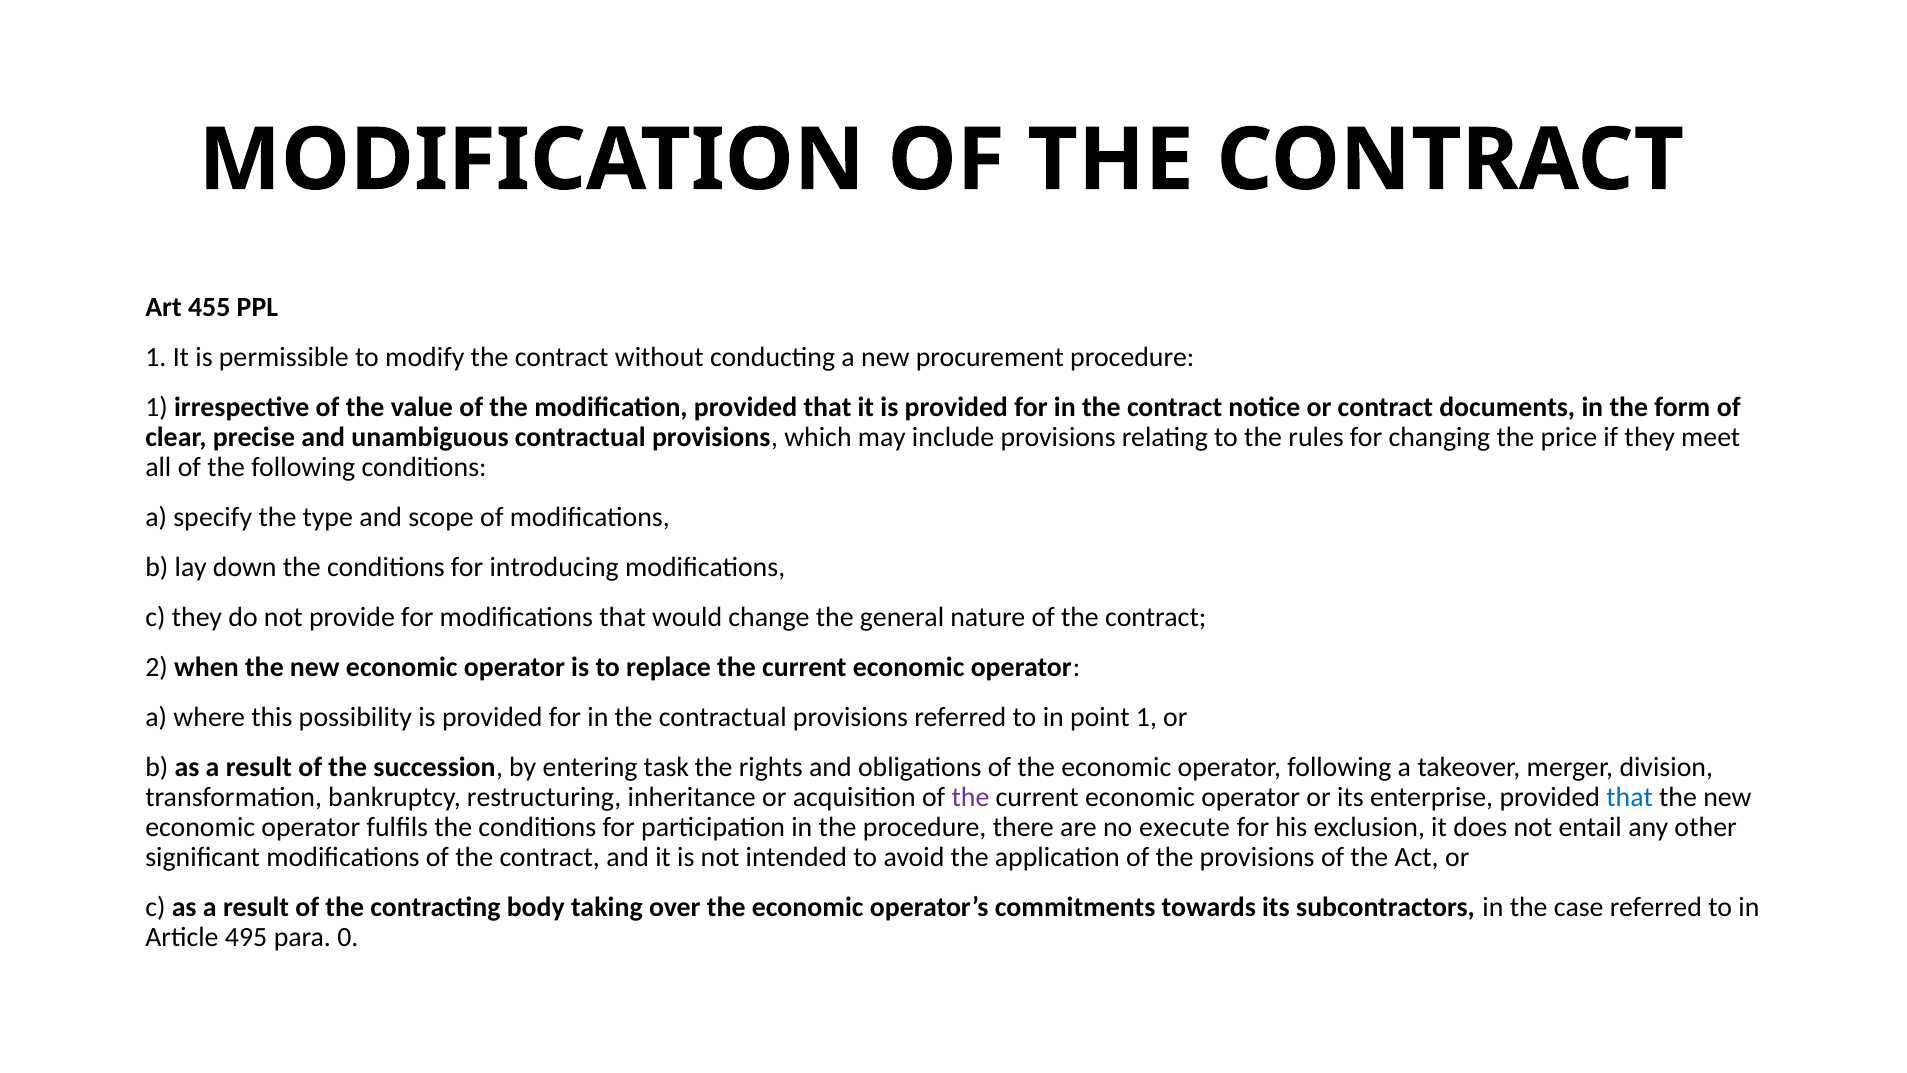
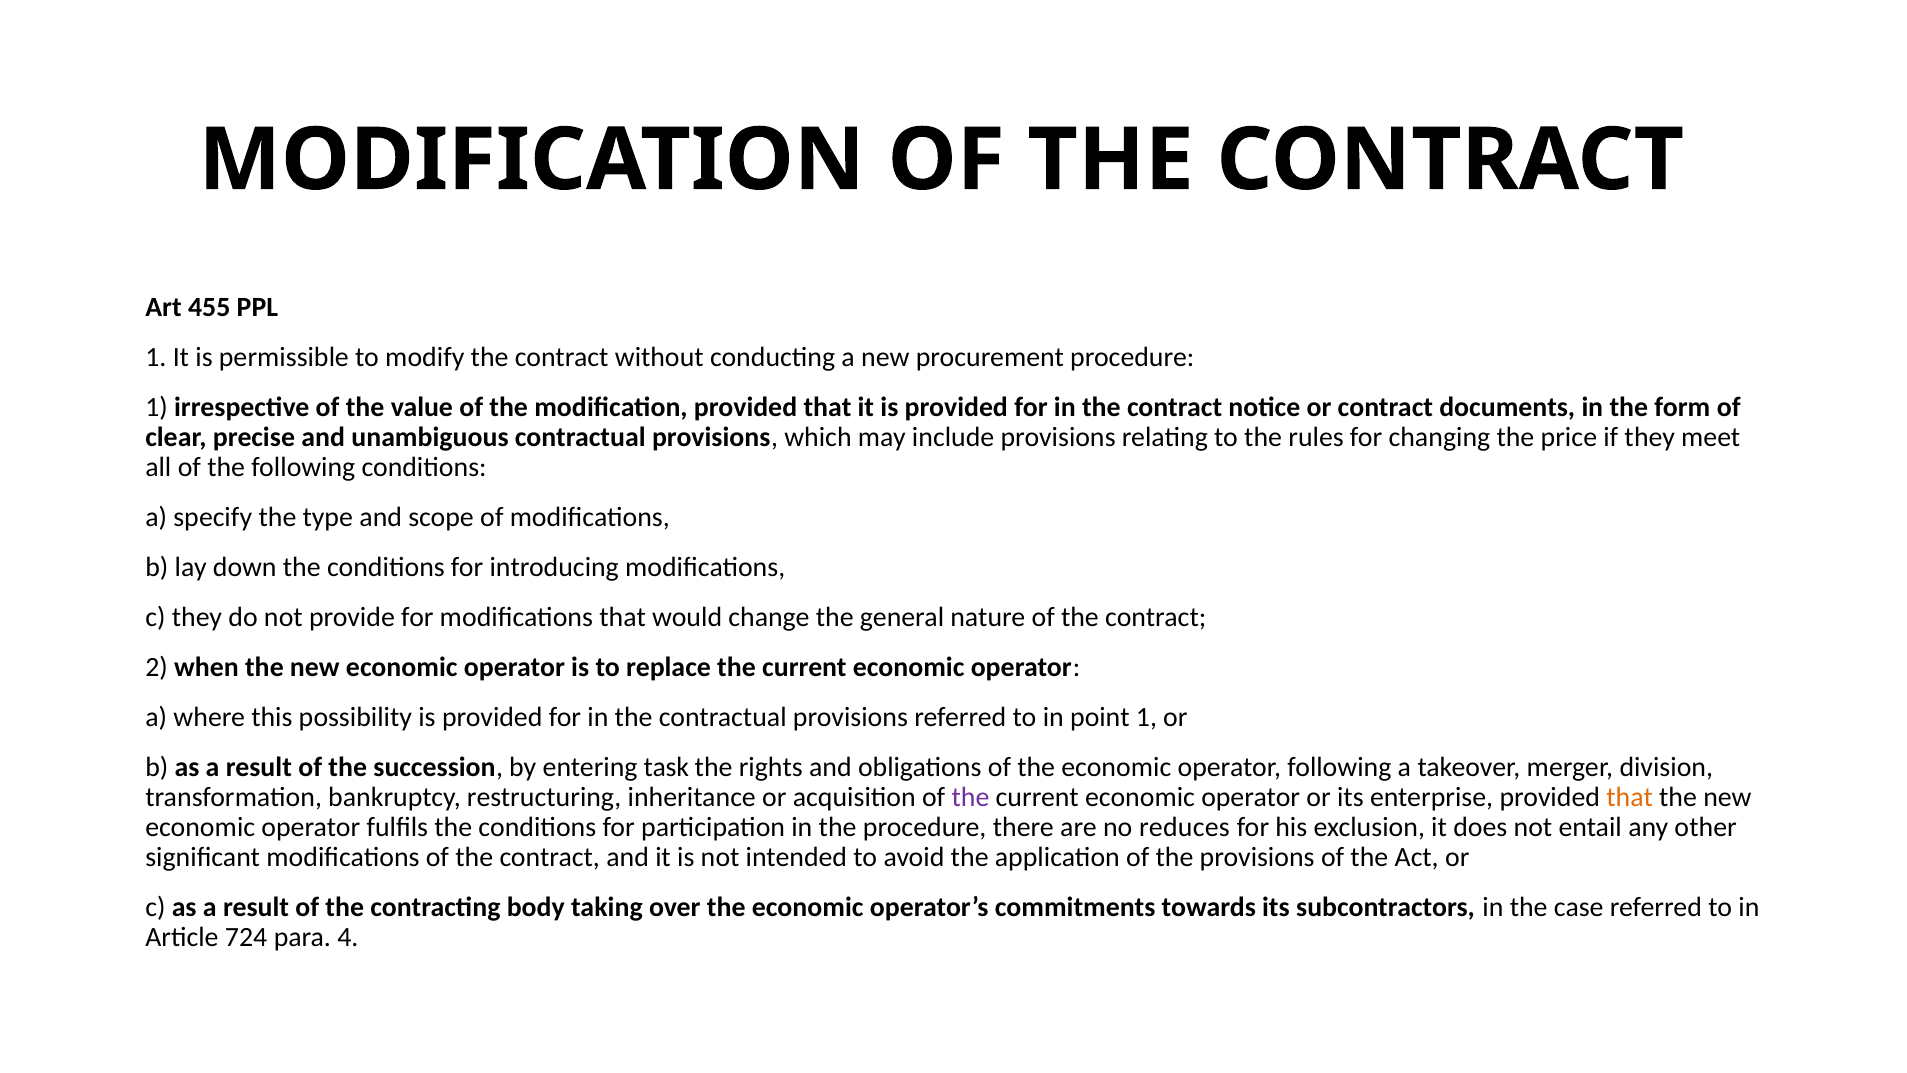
that colour: blue -> orange (1630, 797)
execute: execute -> reduces (1184, 827)
495: 495 -> 724 (246, 937)
0: 0 -> 4 (348, 937)
